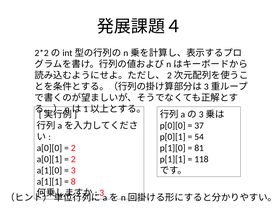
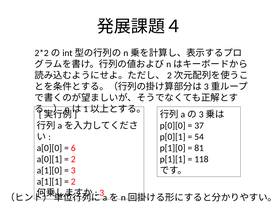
2: 2 -> 6 (73, 147)
8: 8 -> 2 (73, 181)
